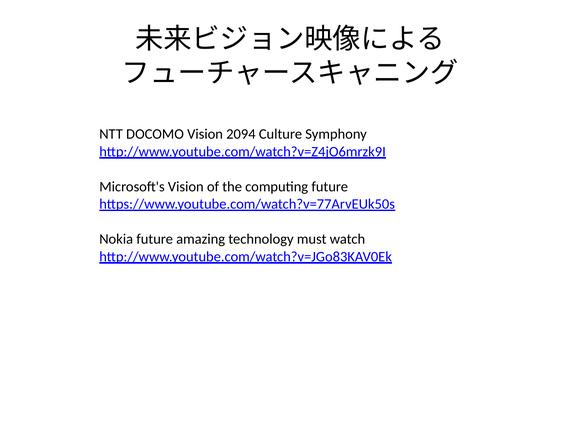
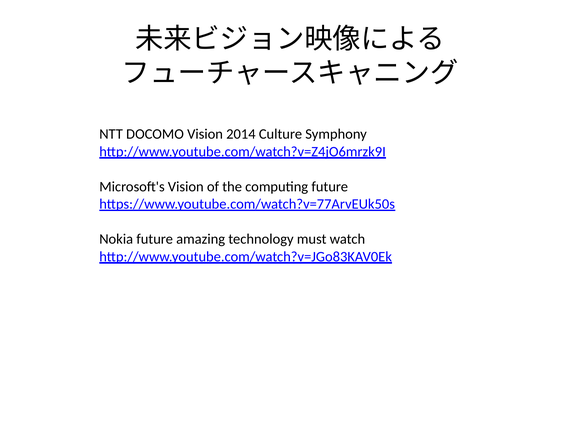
2094: 2094 -> 2014 (241, 134)
